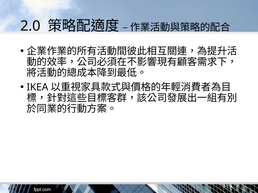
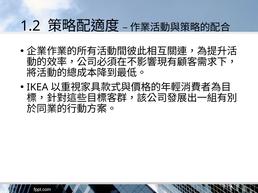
2.0: 2.0 -> 1.2 (30, 26)
